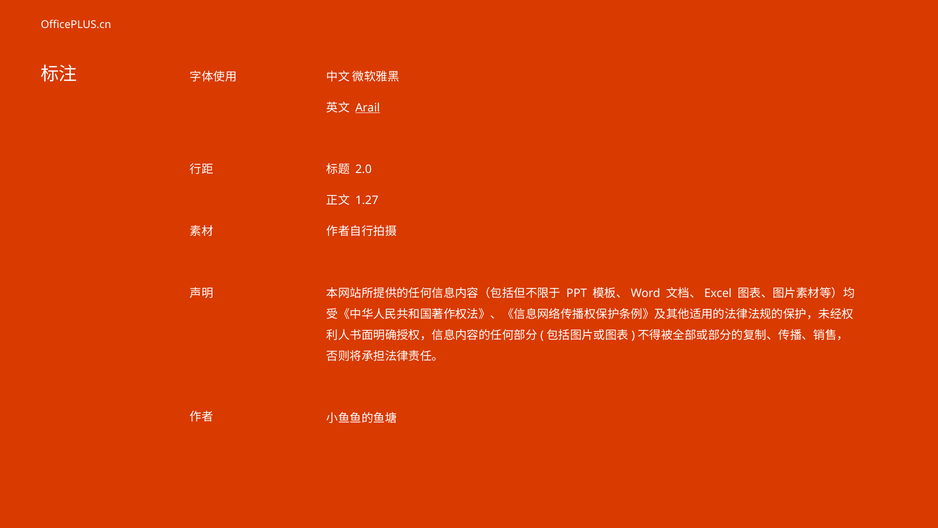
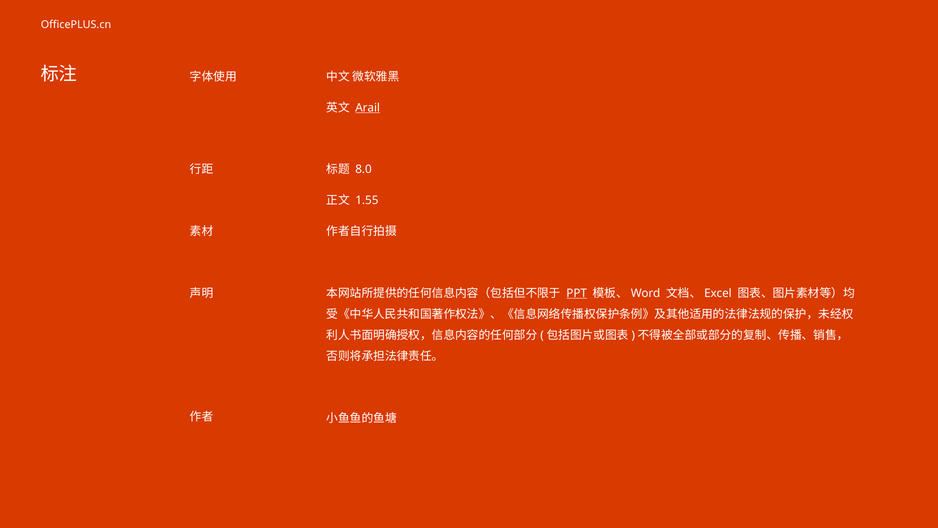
2.0: 2.0 -> 8.0 (364, 169)
1.27: 1.27 -> 1.55 (367, 200)
PPT underline: none -> present (577, 293)
